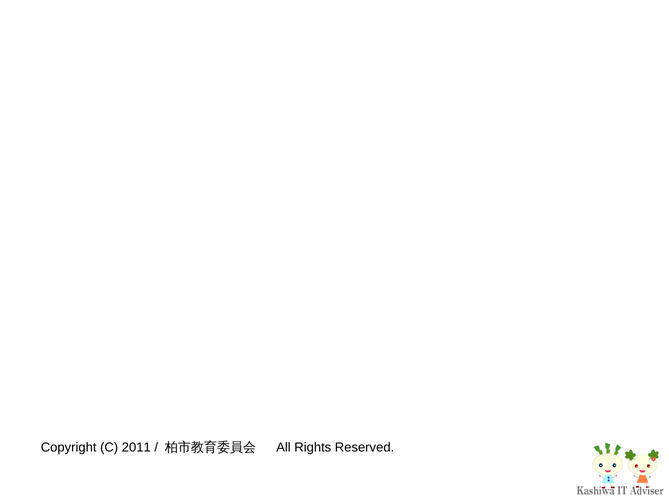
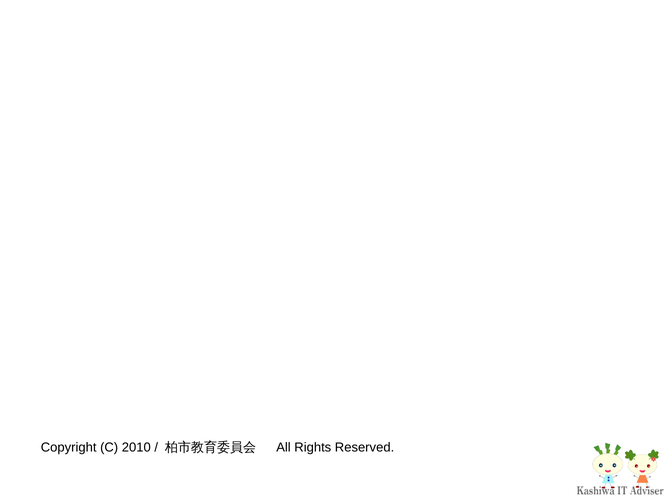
2011: 2011 -> 2010 (136, 447)
